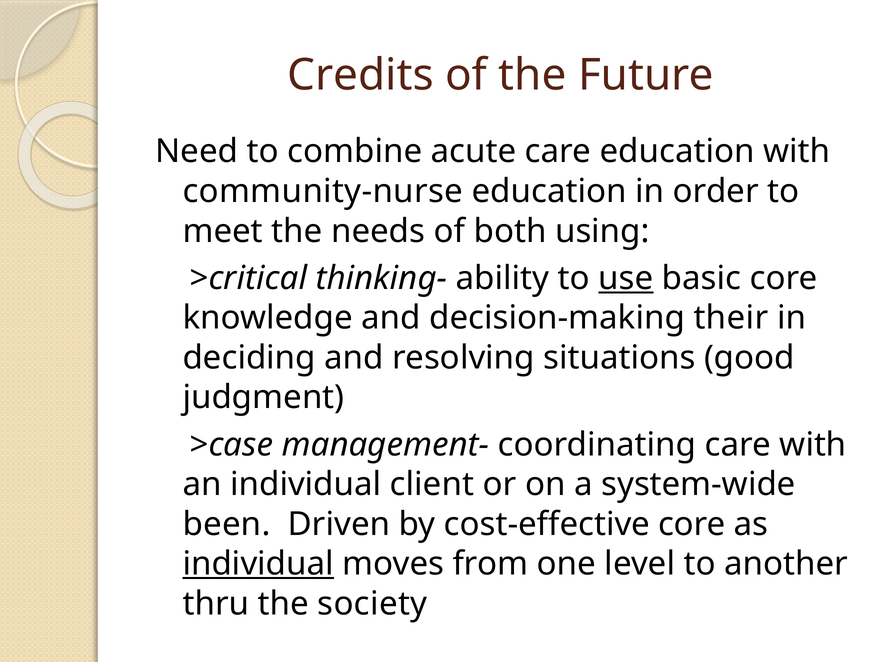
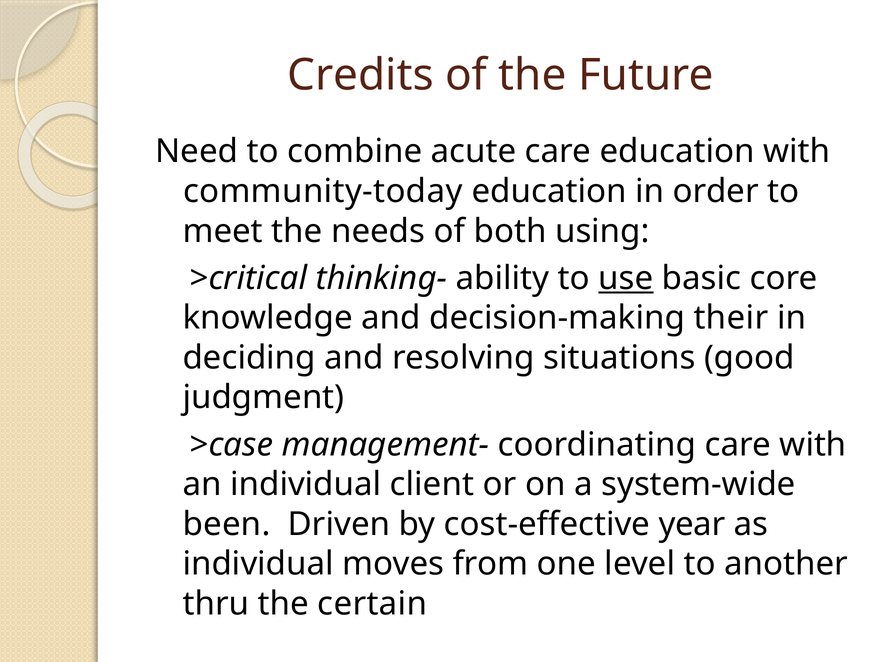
community-nurse: community-nurse -> community-today (323, 191)
cost-effective core: core -> year (692, 524)
individual underline: present -> none (258, 564)
society: society -> certain (372, 604)
